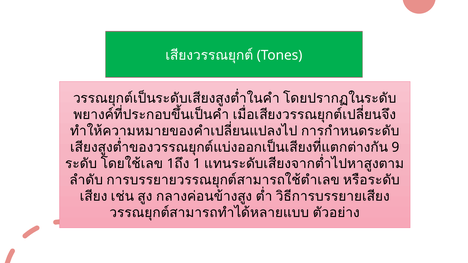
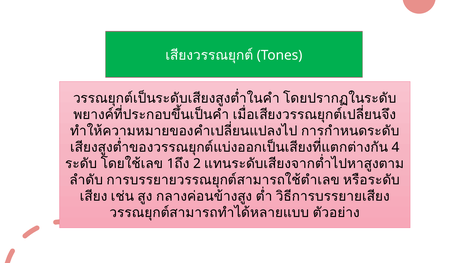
9: 9 -> 4 (395, 147)
1: 1 -> 2 (197, 164)
